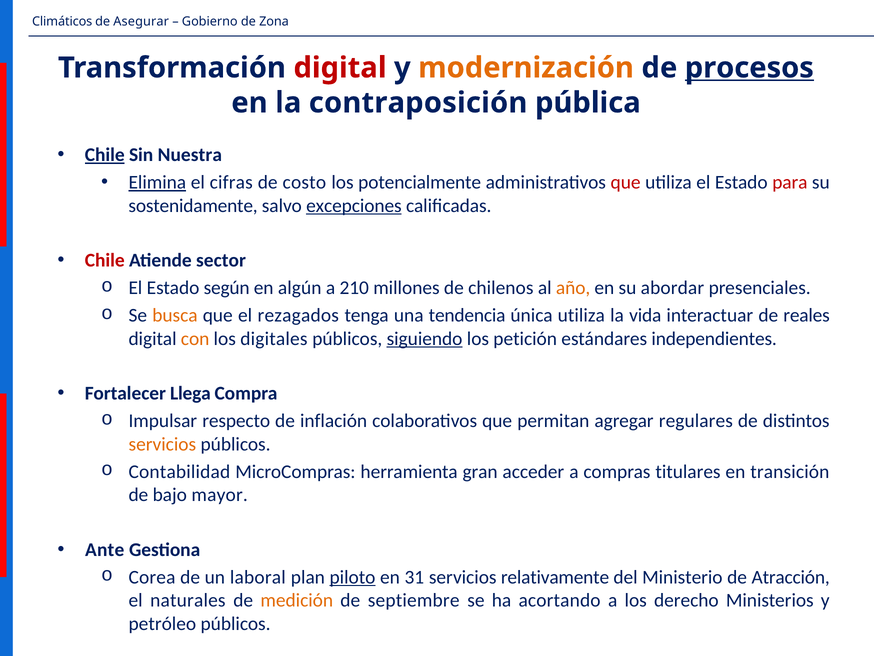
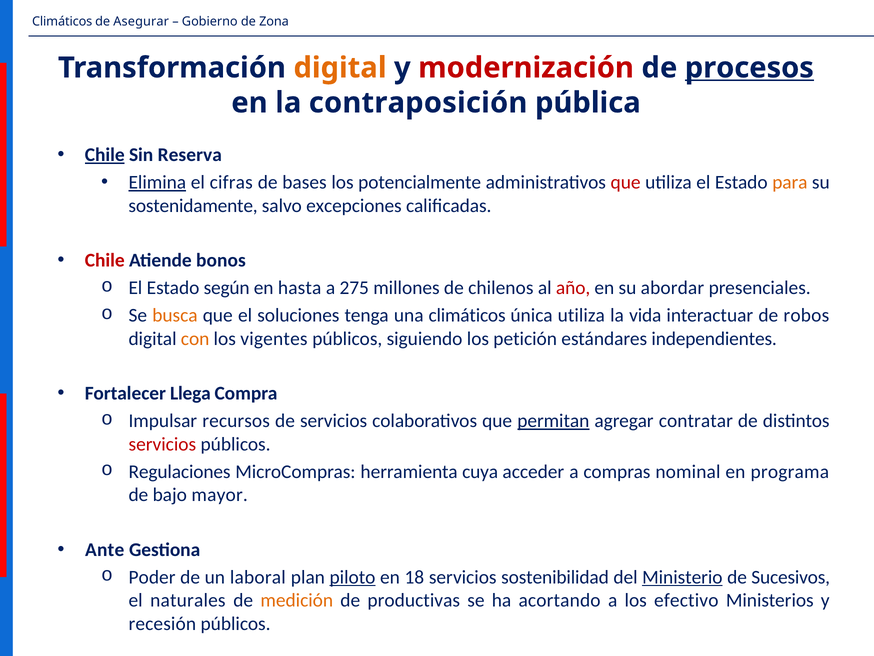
digital colour: red -> orange (340, 68)
modernización colour: orange -> red (526, 68)
Nuestra: Nuestra -> Reserva (190, 155)
costo: costo -> bases (304, 182)
para colour: red -> orange (790, 182)
excepciones underline: present -> none (354, 206)
sector: sector -> bonos (221, 260)
algún: algún -> hasta (300, 288)
210: 210 -> 275 (354, 288)
año colour: orange -> red (573, 288)
rezagados: rezagados -> soluciones (298, 315)
una tendencia: tendencia -> climáticos (467, 315)
reales: reales -> robos (806, 315)
digitales: digitales -> vigentes (274, 338)
siguiendo underline: present -> none (425, 338)
respecto: respecto -> recursos (236, 421)
de inflación: inflación -> servicios (334, 421)
permitan underline: none -> present (553, 421)
regulares: regulares -> contratar (696, 421)
servicios colour: orange -> red (162, 444)
Contabilidad: Contabilidad -> Regulaciones (180, 471)
gran: gran -> cuya (480, 471)
titulares: titulares -> nominal (688, 471)
transición: transición -> programa (790, 471)
Corea: Corea -> Poder (152, 577)
31: 31 -> 18 (414, 577)
relativamente: relativamente -> sostenibilidad (555, 577)
Ministerio underline: none -> present (682, 577)
Atracción: Atracción -> Sucesivos (791, 577)
septiembre: septiembre -> productivas (414, 600)
derecho: derecho -> efectivo (686, 600)
petróleo: petróleo -> recesión (162, 623)
